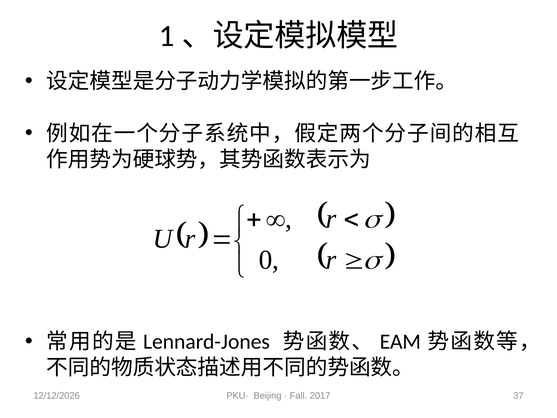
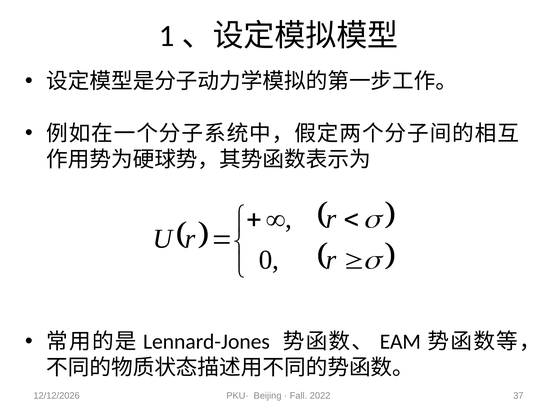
2017: 2017 -> 2022 (320, 396)
